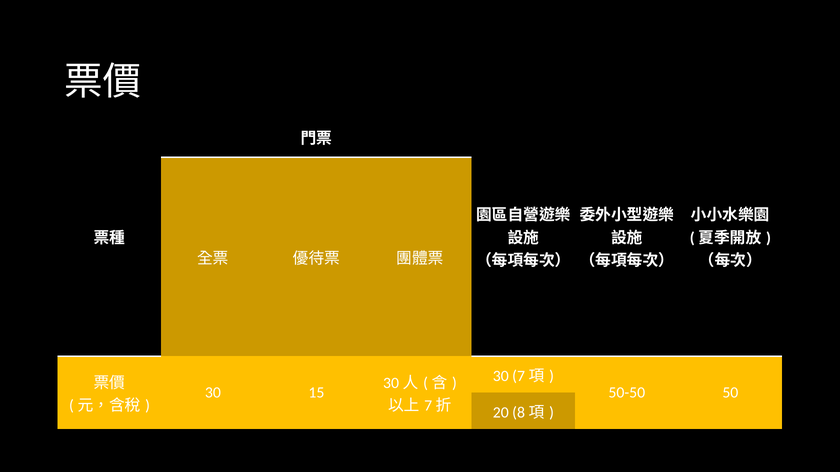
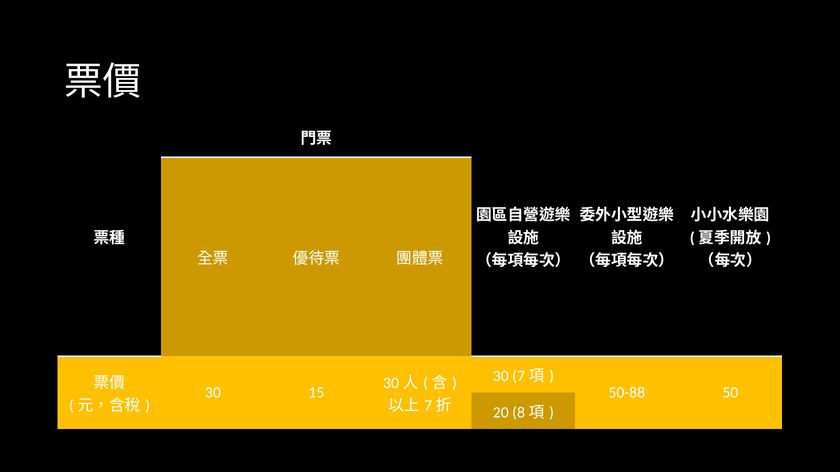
50-50: 50-50 -> 50-88 (627, 393)
